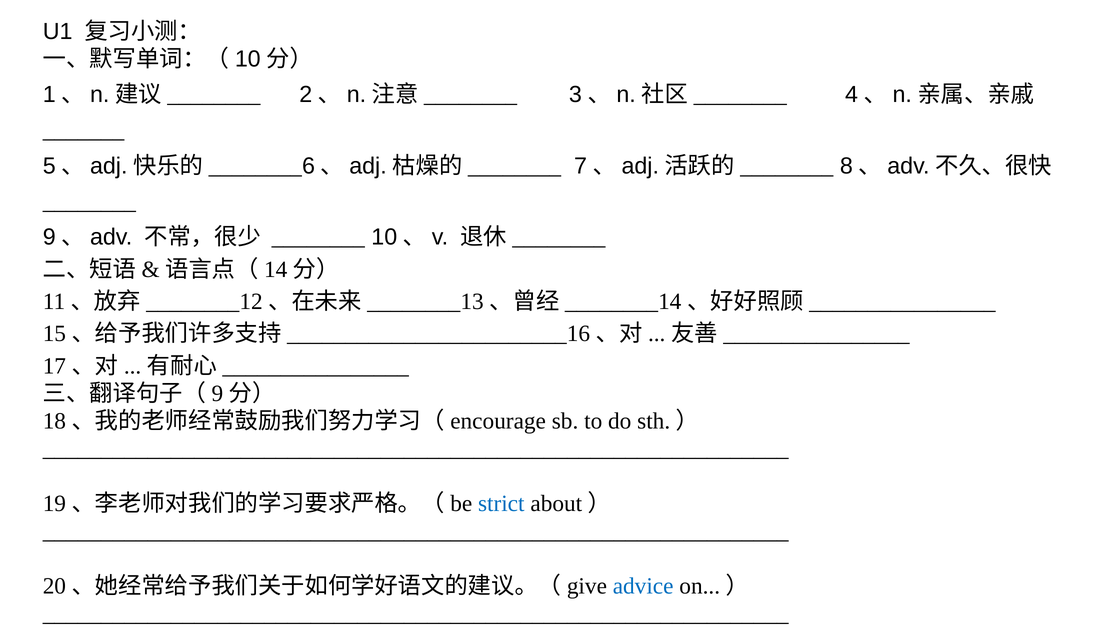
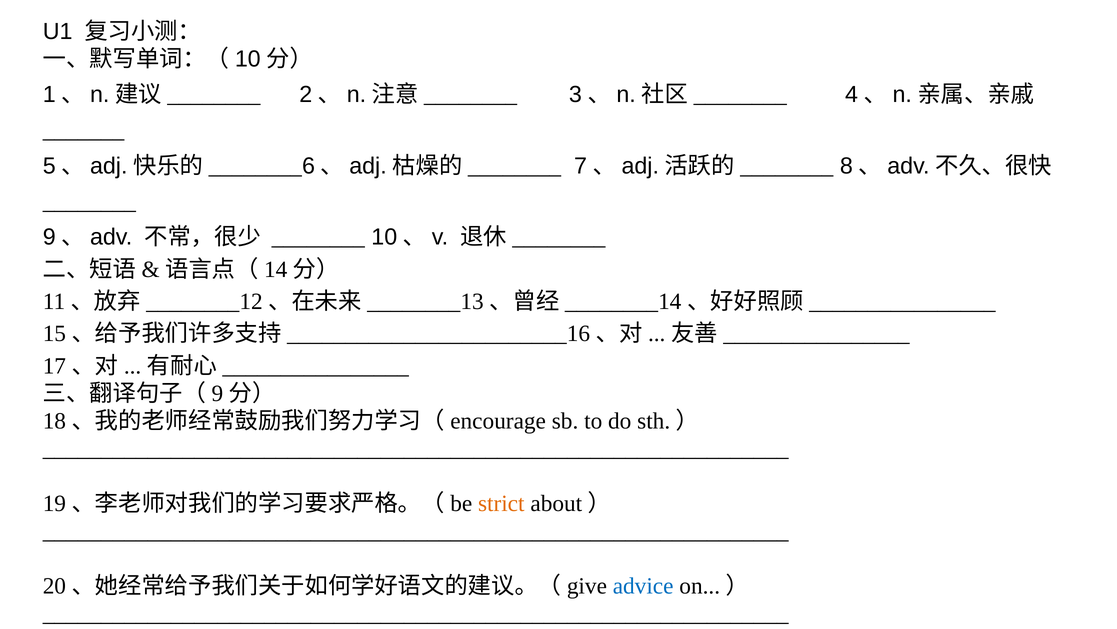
strict colour: blue -> orange (501, 503)
